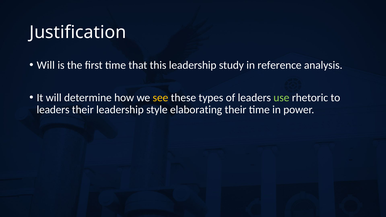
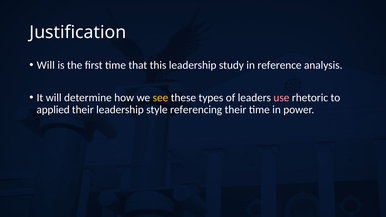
use colour: light green -> pink (281, 98)
leaders: leaders -> applied (53, 110)
elaborating: elaborating -> referencing (196, 110)
